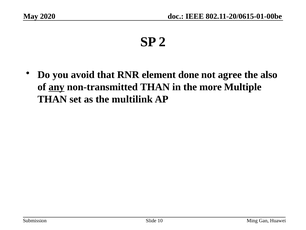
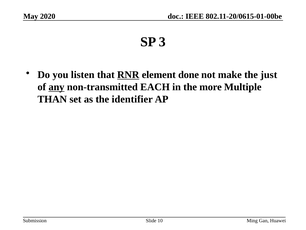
2: 2 -> 3 (162, 42)
avoid: avoid -> listen (83, 75)
RNR underline: none -> present (128, 75)
agree: agree -> make (230, 75)
also: also -> just (269, 75)
non-transmitted THAN: THAN -> EACH (155, 87)
multilink: multilink -> identifier (132, 99)
